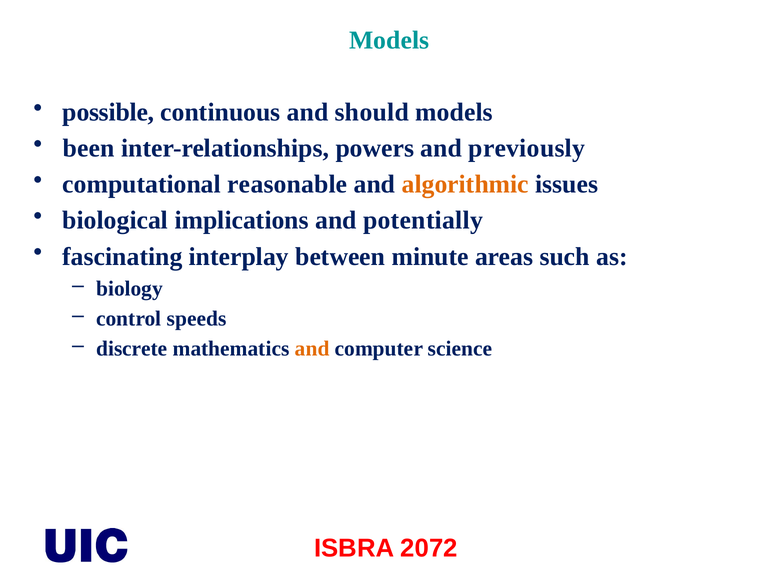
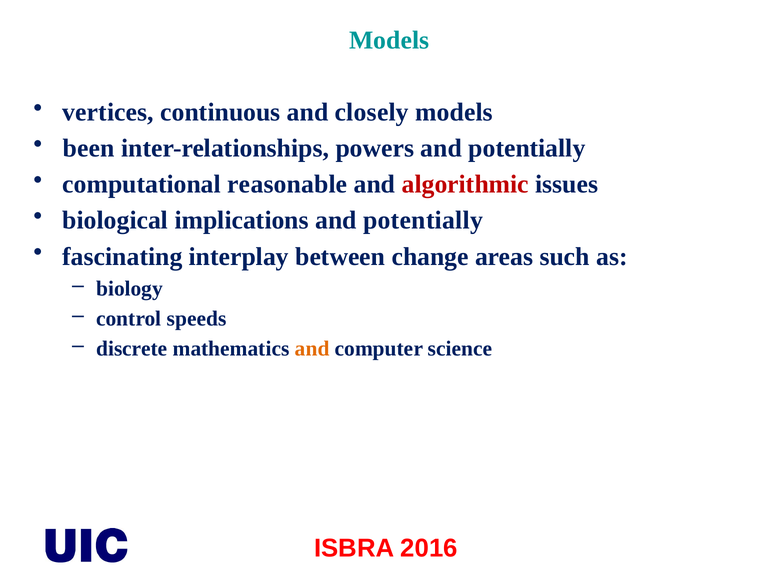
possible: possible -> vertices (108, 112)
should: should -> closely (372, 112)
powers and previously: previously -> potentially (527, 148)
algorithmic colour: orange -> red (465, 184)
minute: minute -> change (430, 257)
2072: 2072 -> 2016 (429, 548)
